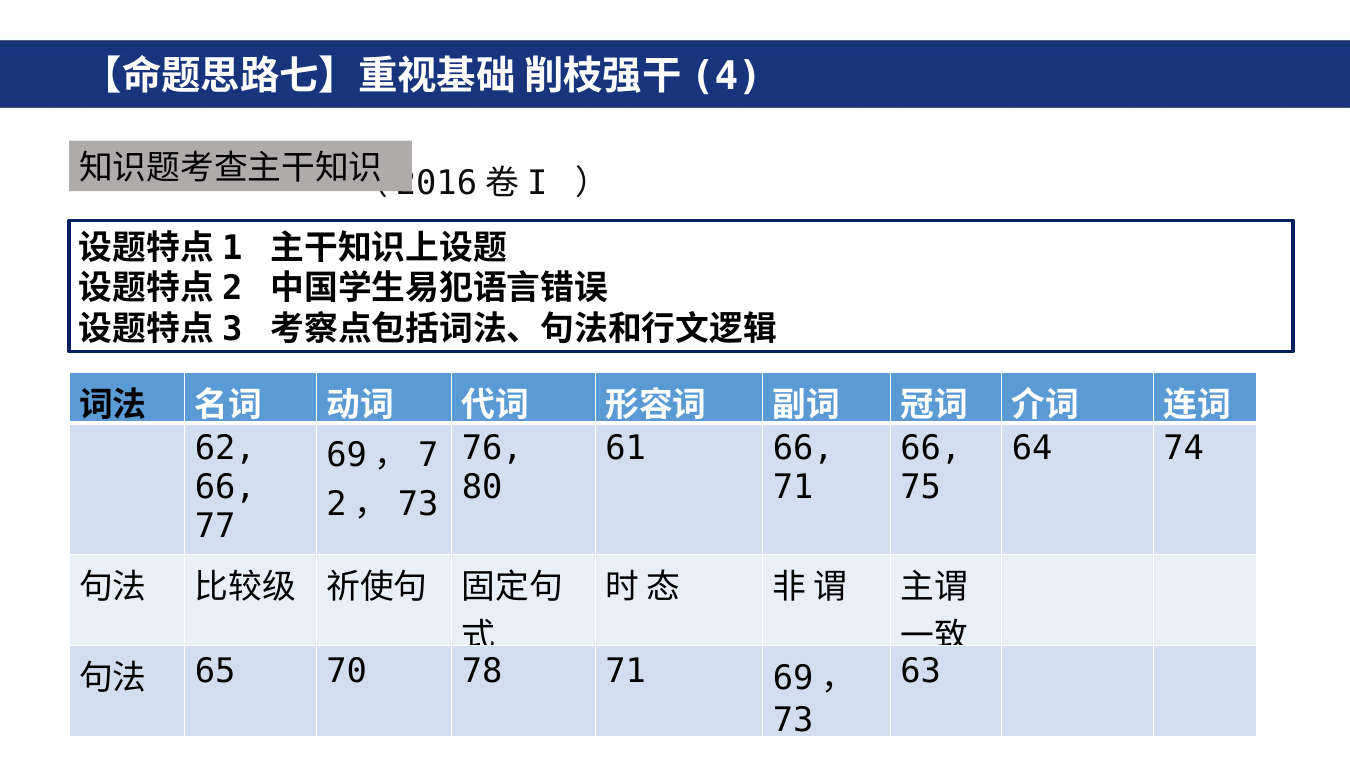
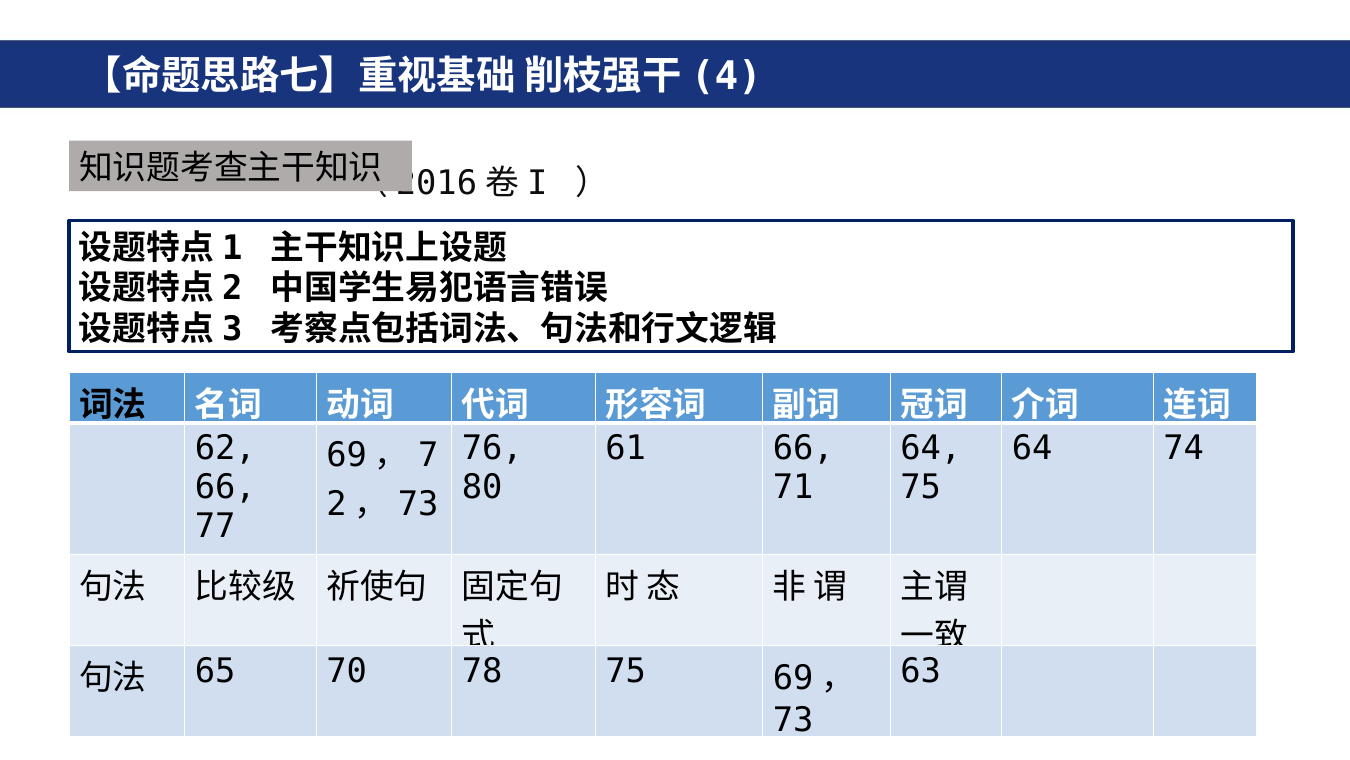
66: 66 -> 64 (931, 448)
78 71: 71 -> 75 (626, 670)
